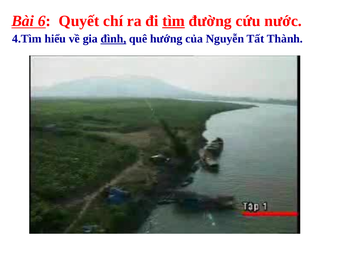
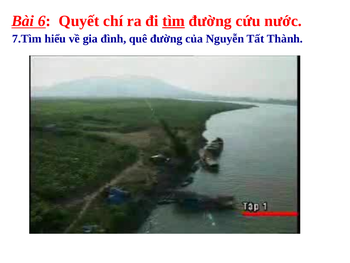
4.Tìm: 4.Tìm -> 7.Tìm (27, 39)
đình underline: present -> none (113, 39)
quê hướng: hướng -> đường (166, 39)
